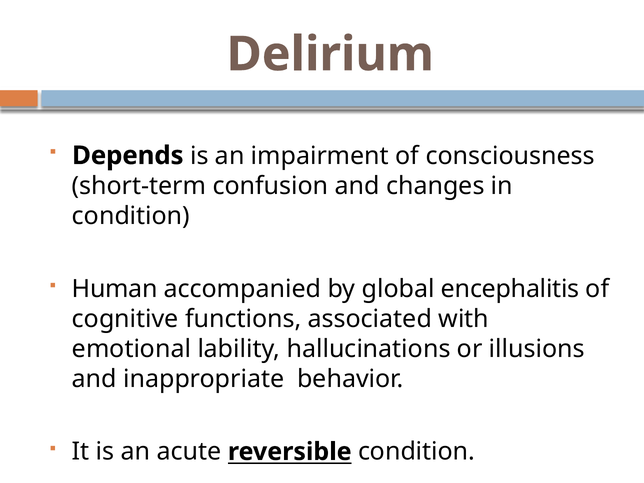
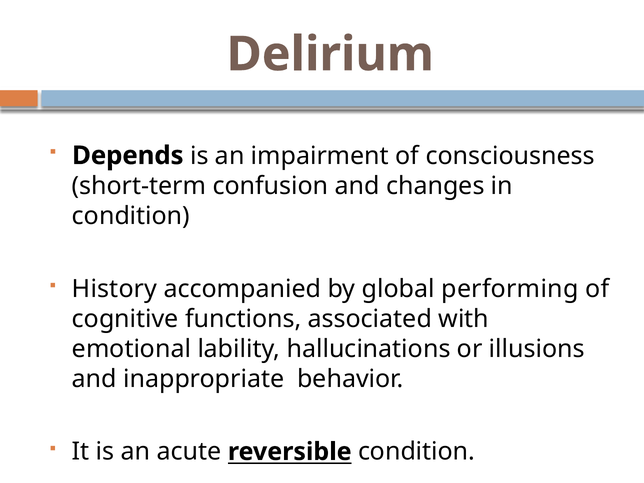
Human: Human -> History (115, 289)
encephalitis: encephalitis -> performing (510, 289)
